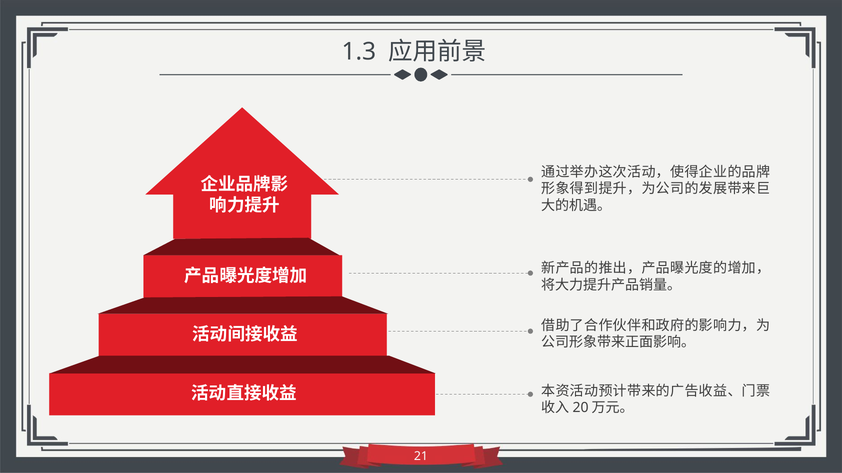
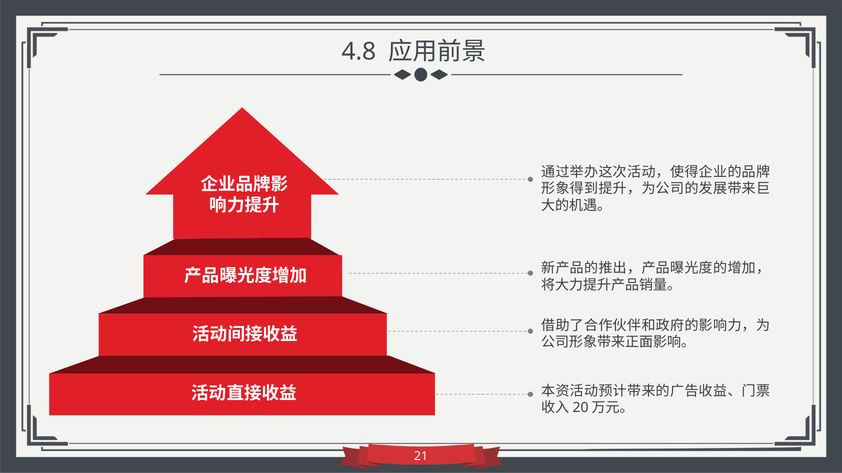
1.3: 1.3 -> 4.8 (359, 51)
